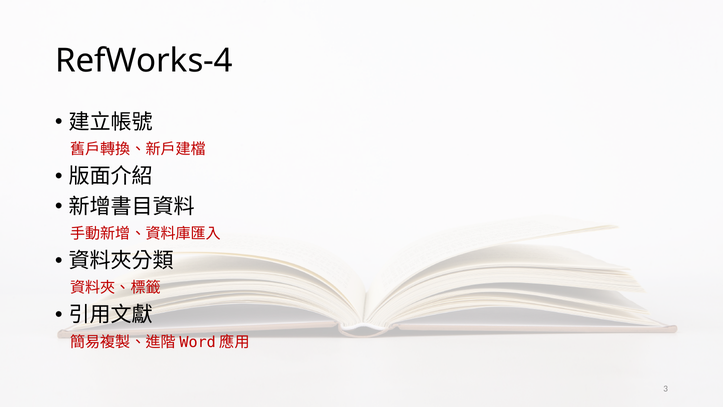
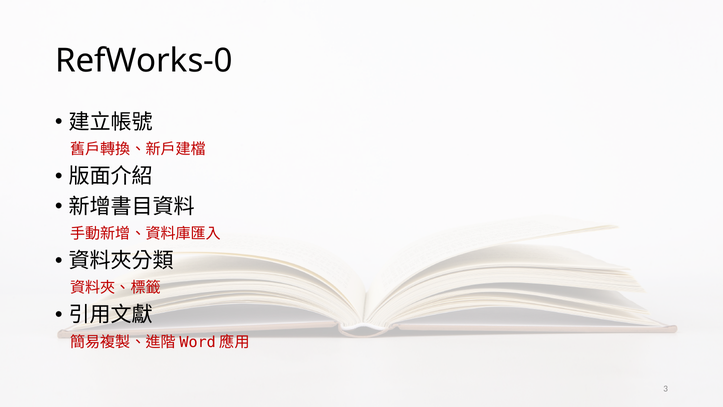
RefWorks-4: RefWorks-4 -> RefWorks-0 (144, 61)
